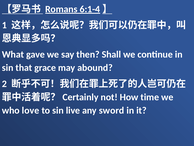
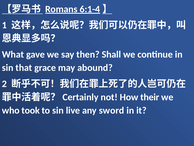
time: time -> their (150, 97)
love: love -> took (31, 110)
